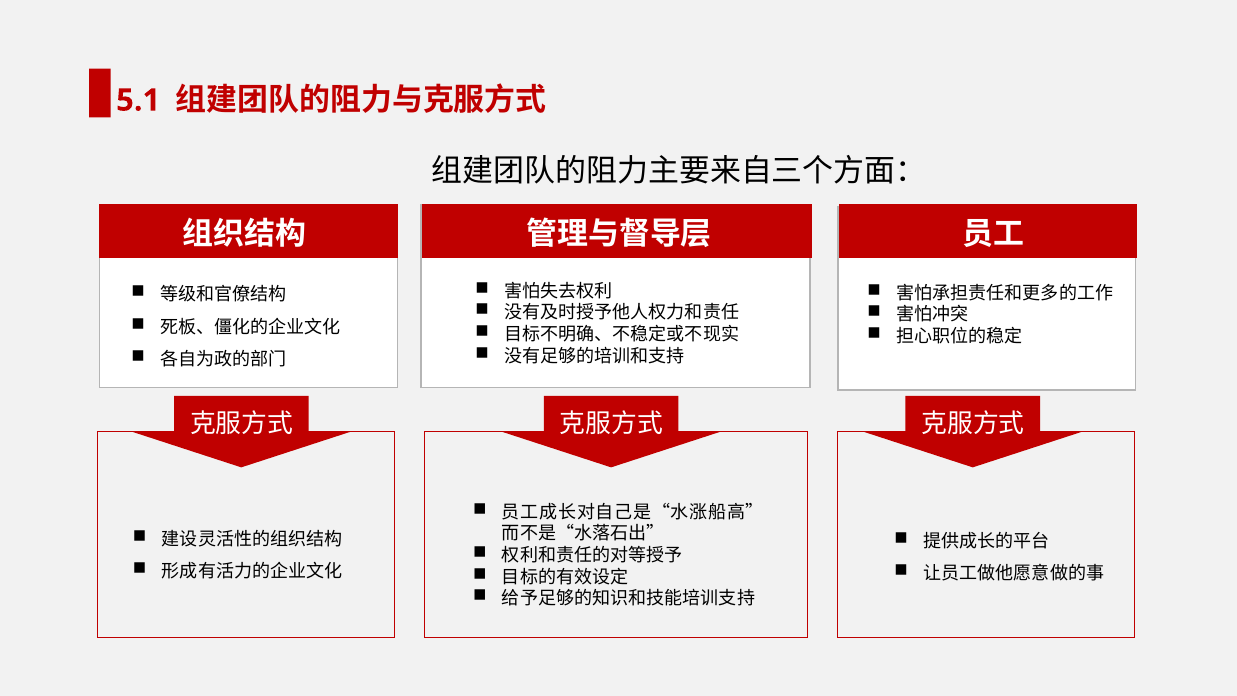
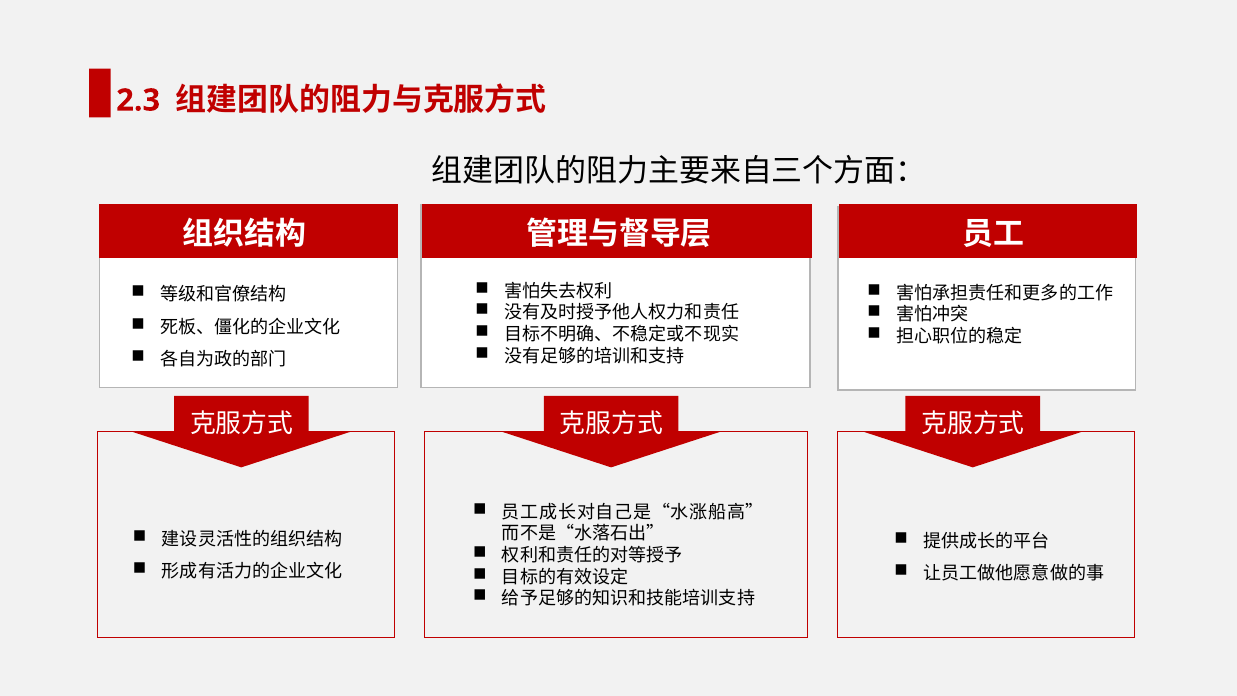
5.1: 5.1 -> 2.3 (138, 100)
